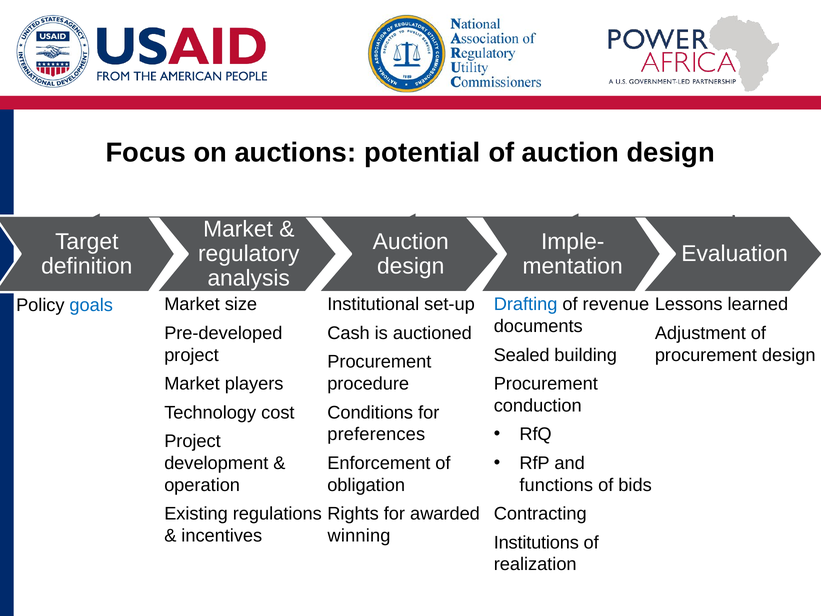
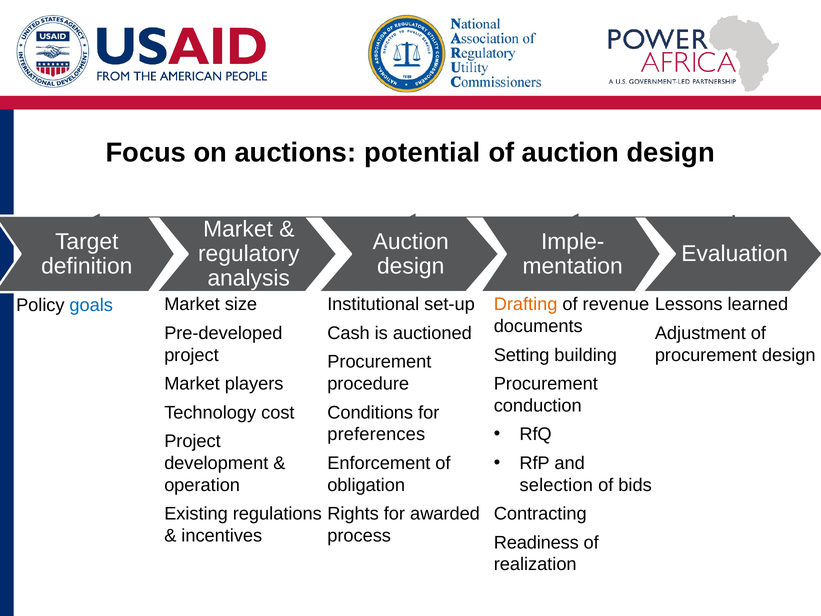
Drafting colour: blue -> orange (526, 304)
Sealed: Sealed -> Setting (522, 355)
functions: functions -> selection (556, 485)
winning: winning -> process (359, 535)
Institutions: Institutions -> Readiness (536, 542)
